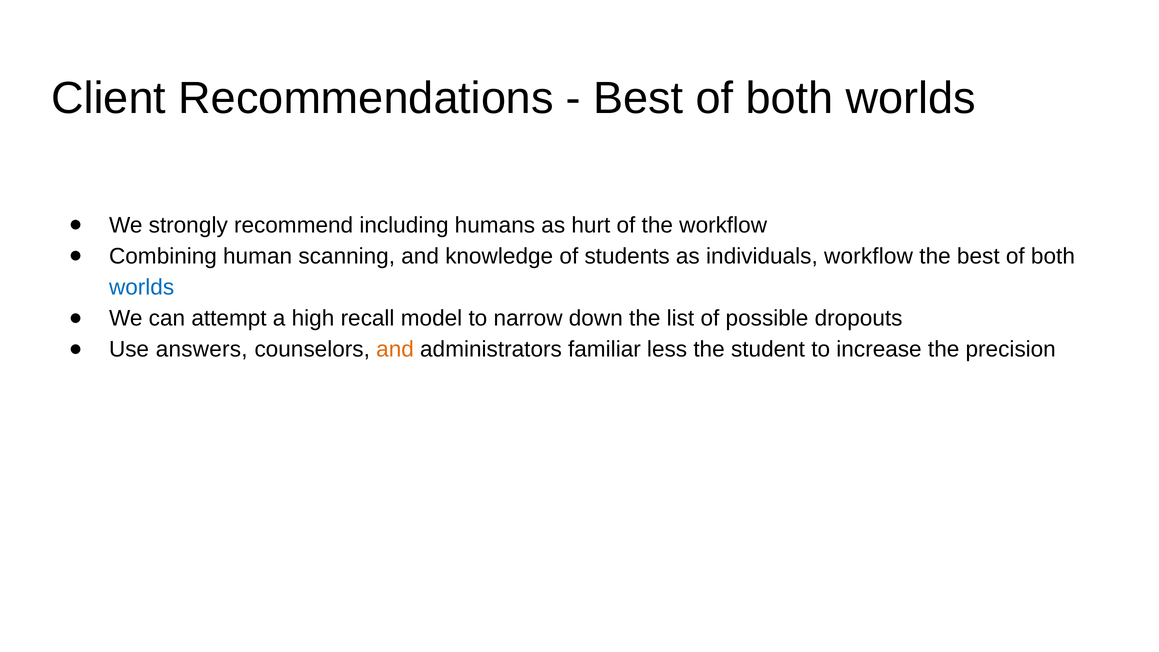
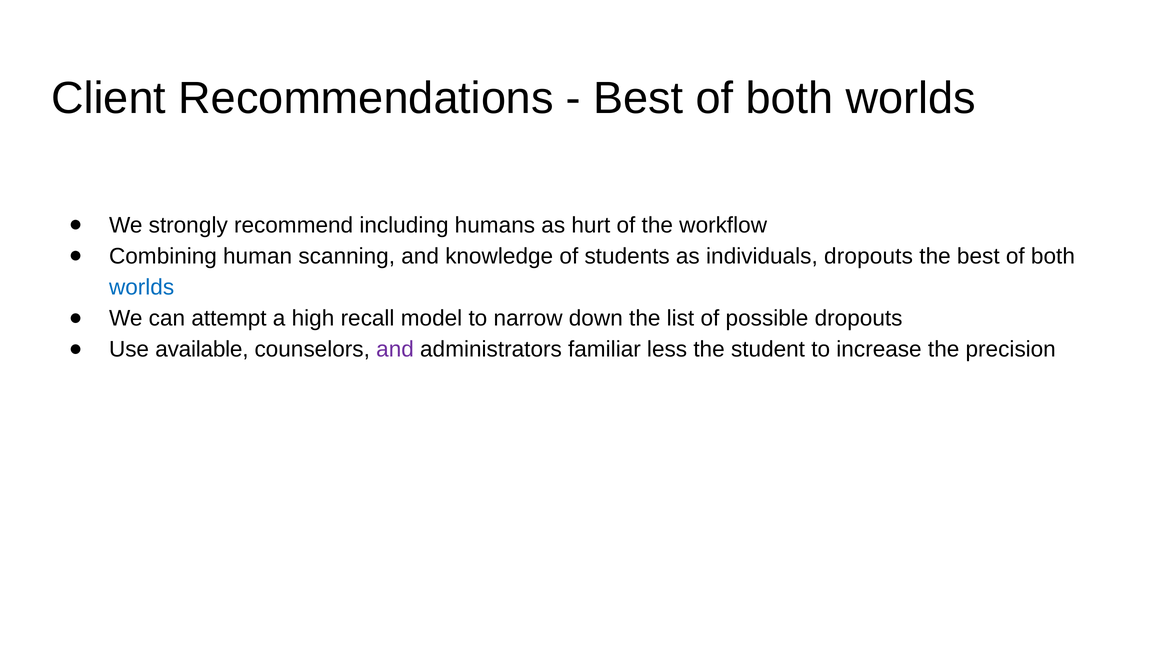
individuals workflow: workflow -> dropouts (868, 256)
answers: answers -> available (202, 349)
and colour: orange -> purple (395, 349)
